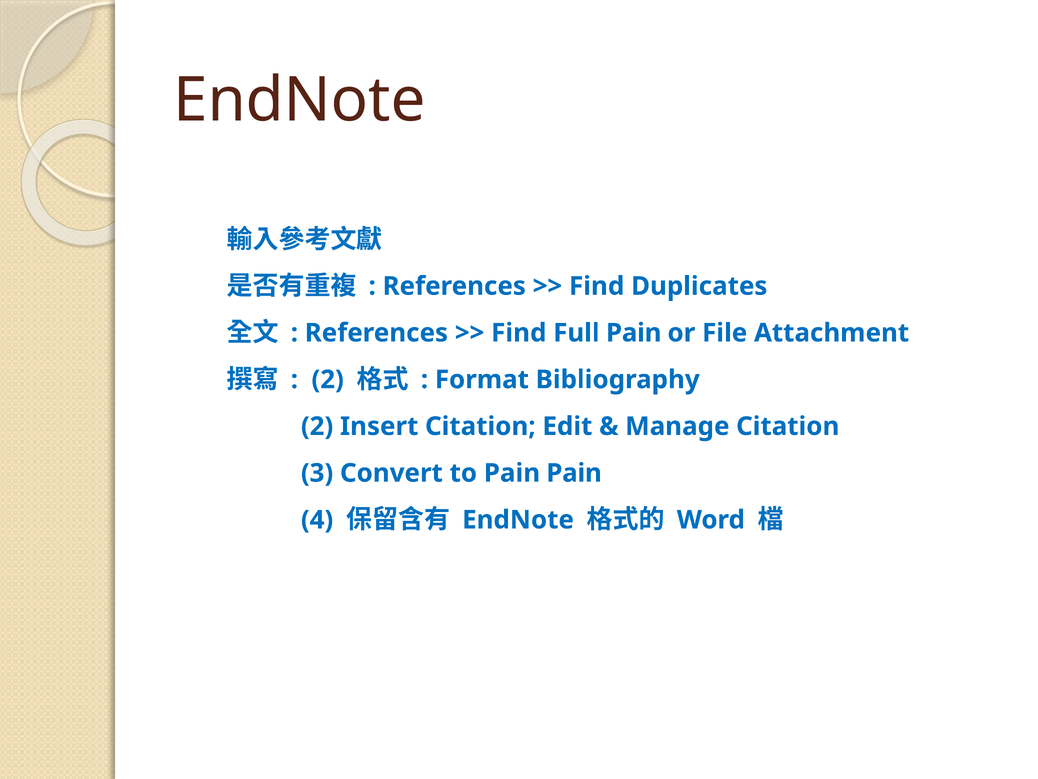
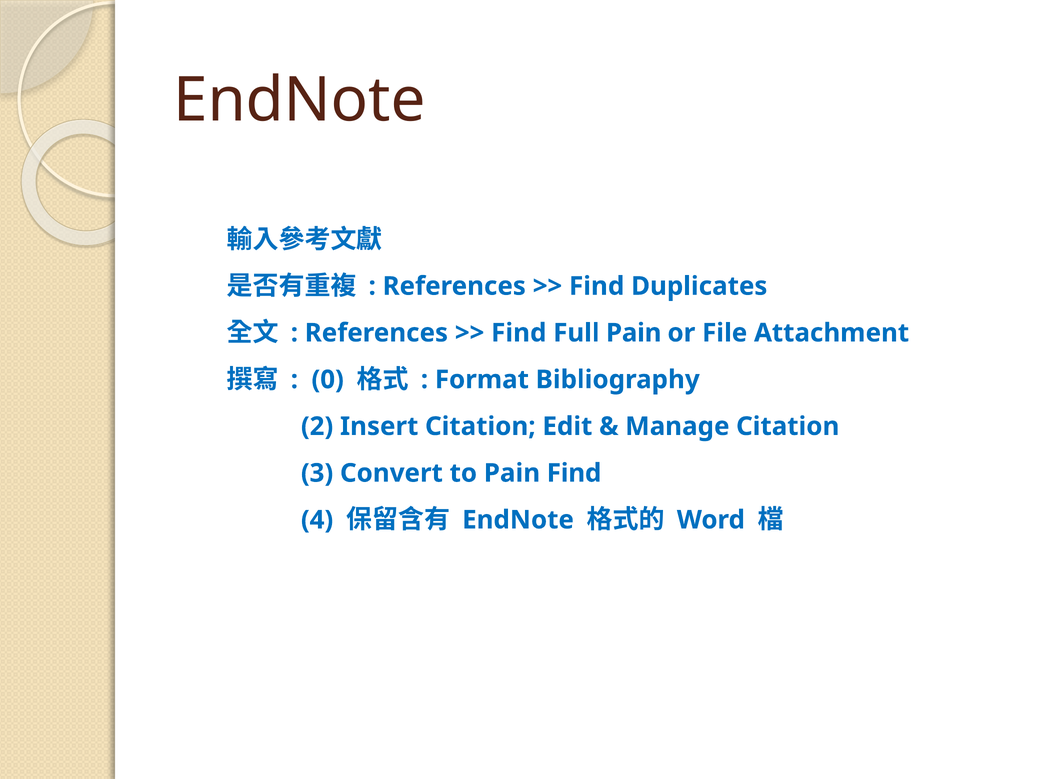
2: 2 -> 0 (328, 379)
Pain Pain: Pain -> Find (574, 473)
